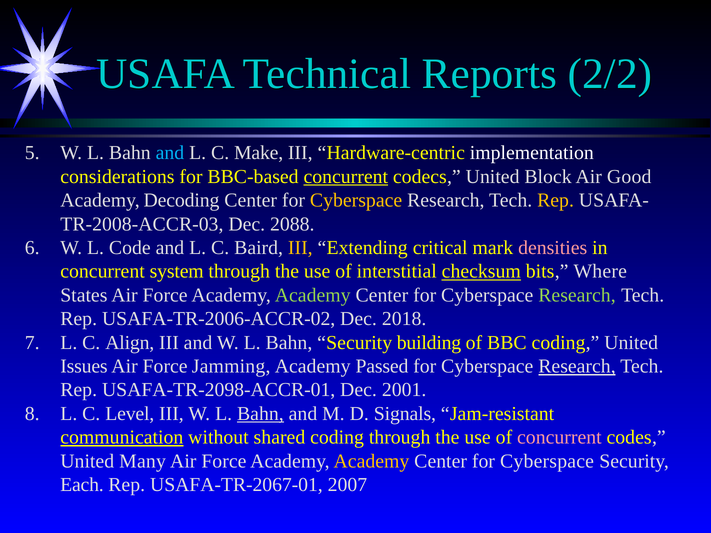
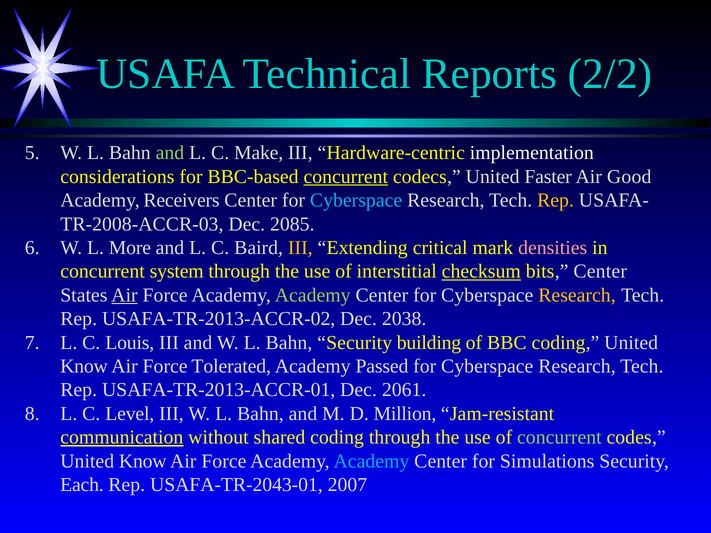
and colour: light blue -> light green (170, 153)
Block: Block -> Faster (548, 177)
Decoding: Decoding -> Receivers (182, 200)
Cyberspace colour: yellow -> light blue (356, 200)
2088: 2088 -> 2085 (292, 224)
Code: Code -> More (130, 248)
bits Where: Where -> Center (600, 272)
Air underline: none -> present (125, 295)
Research colour: light green -> yellow (577, 295)
USAFA-TR-2006-ACCR-02: USAFA-TR-2006-ACCR-02 -> USAFA-TR-2013-ACCR-02 (219, 319)
2018: 2018 -> 2038 (404, 319)
Align: Align -> Louis (130, 343)
Issues: Issues -> Know (84, 366)
Jamming: Jamming -> Tolerated (231, 366)
Research underline: present -> none (577, 366)
USAFA-TR-2098-ACCR-01: USAFA-TR-2098-ACCR-01 -> USAFA-TR-2013-ACCR-01 (219, 390)
2001: 2001 -> 2061 (404, 390)
Bahn underline: present -> none (260, 414)
Signals: Signals -> Million (405, 414)
concurrent colour: pink -> light green (559, 438)
Many: Many -> Know (143, 461)
Academy colour: yellow -> light blue (371, 461)
Cyberspace: Cyberspace -> Simulations (547, 461)
USAFA-TR-2067-01: USAFA-TR-2067-01 -> USAFA-TR-2043-01 (236, 485)
